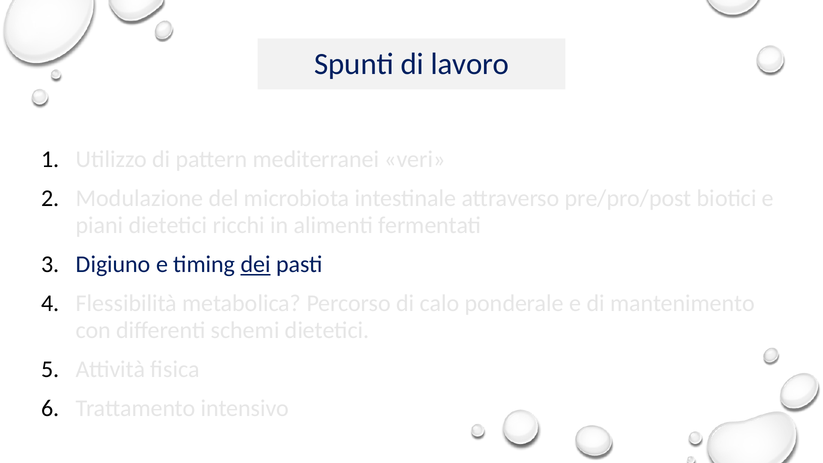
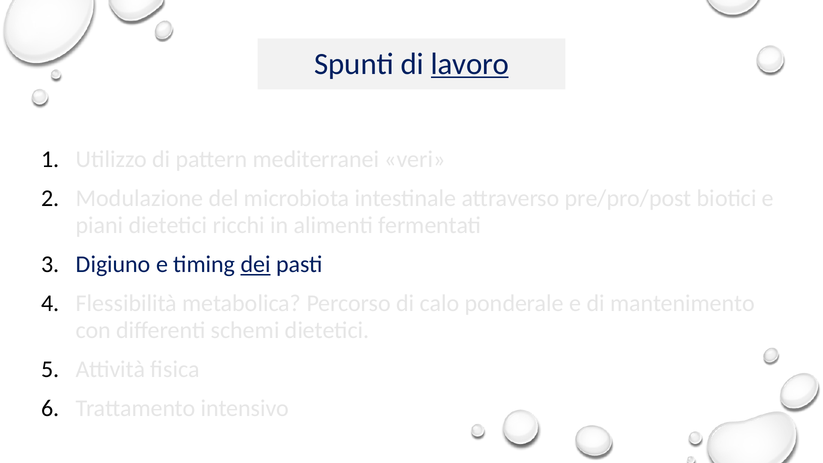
lavoro underline: none -> present (470, 64)
